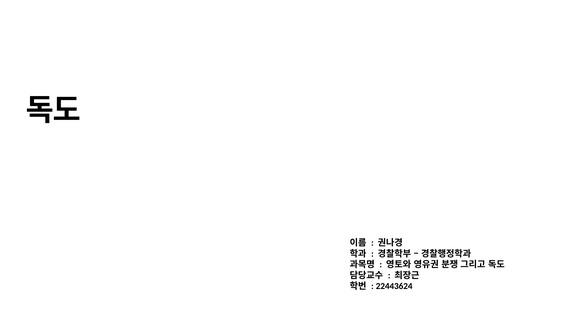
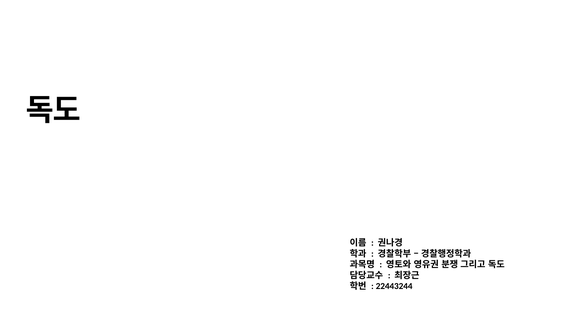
22443624: 22443624 -> 22443244 (394, 287)
